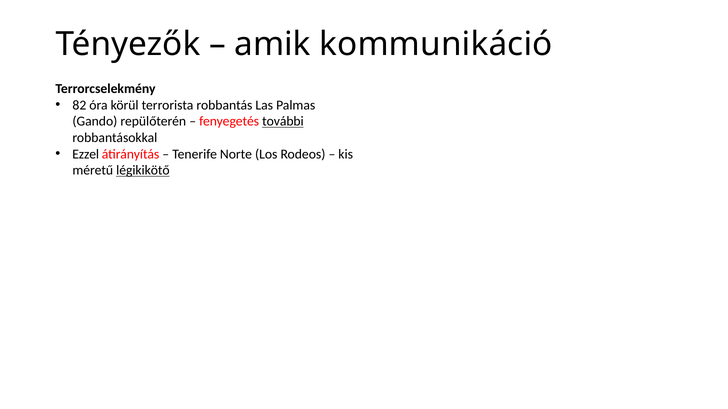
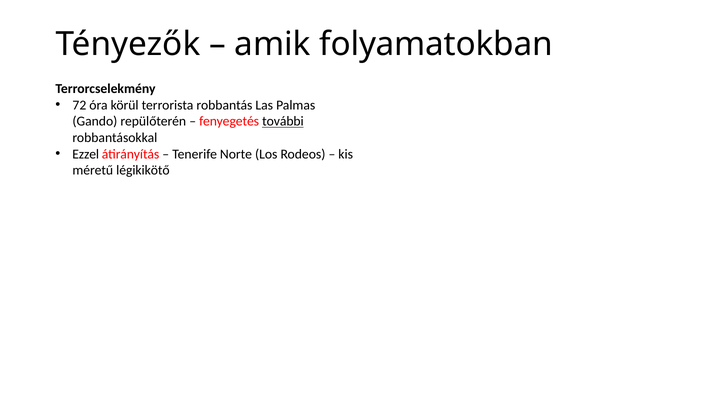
kommunikáció: kommunikáció -> folyamatokban (436, 44)
82: 82 -> 72 (79, 105)
légikikötő underline: present -> none (143, 171)
